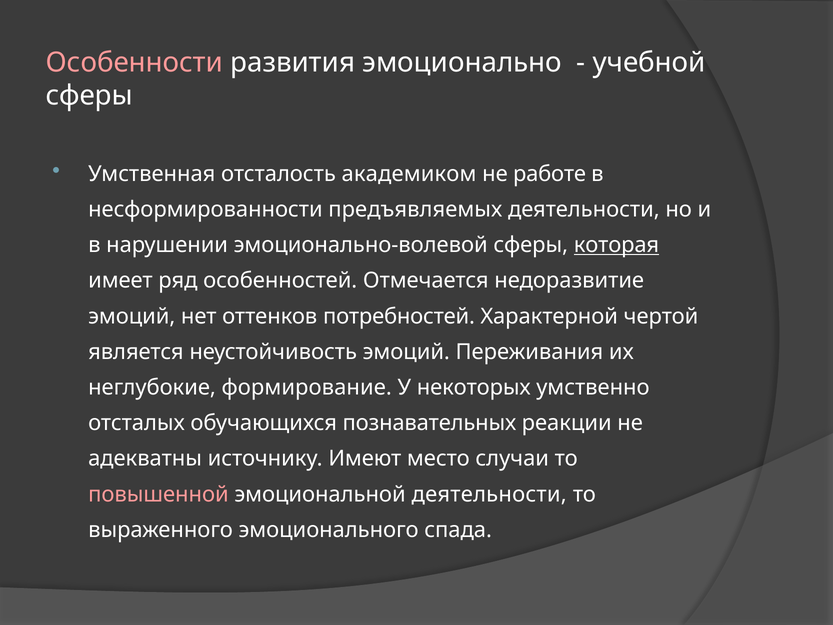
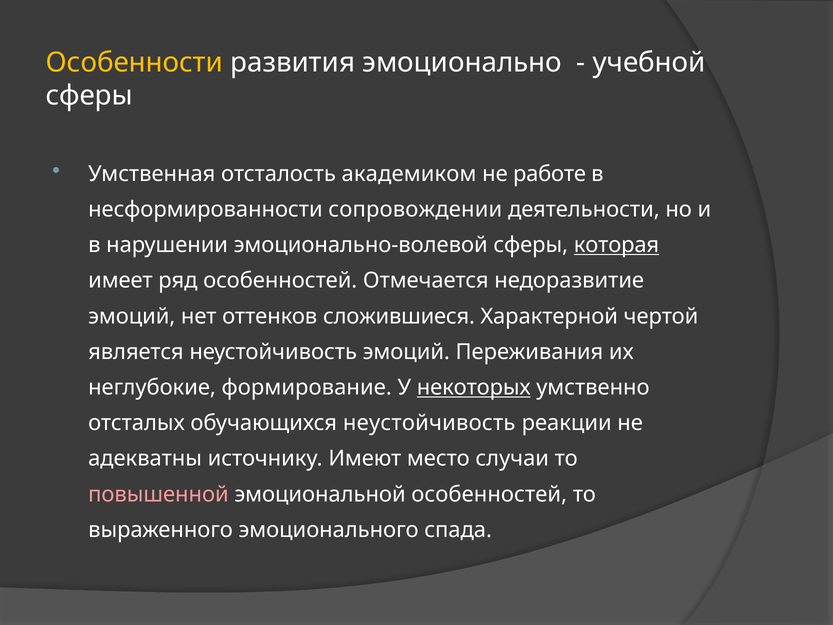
Особенности colour: pink -> yellow (134, 62)
предъявляемых: предъявляемых -> сопровождении (415, 209)
потребностей: потребностей -> сложившиеся (399, 316)
некоторых underline: none -> present (474, 387)
обучающихся познавательных: познавательных -> неустойчивость (429, 423)
эмоциональной деятельности: деятельности -> особенностей (489, 494)
